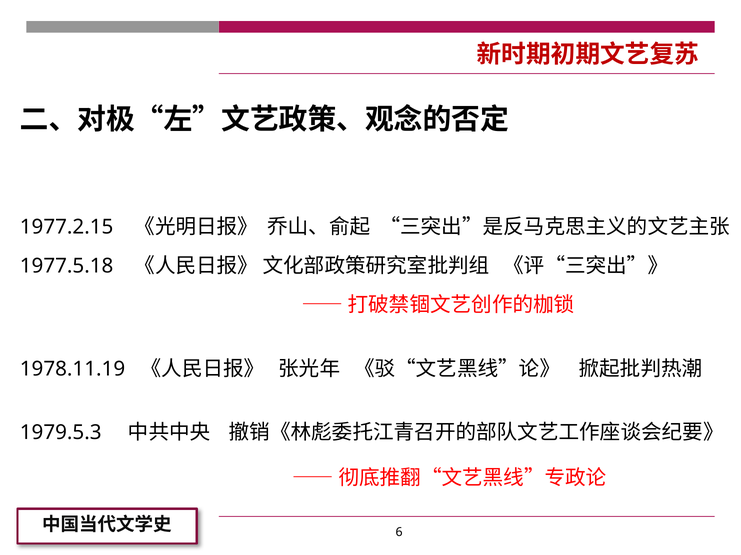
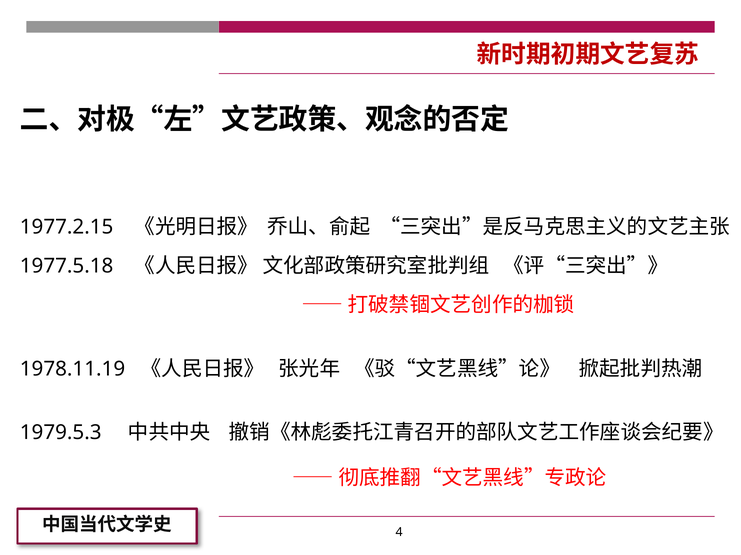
6: 6 -> 4 (399, 533)
